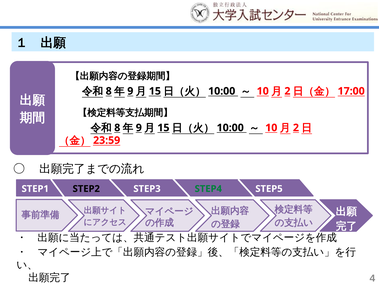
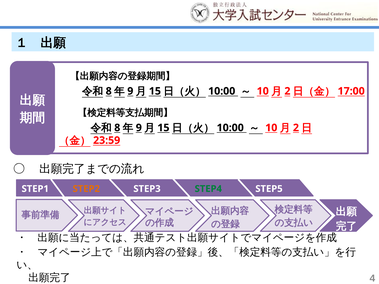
STEP2 colour: black -> orange (86, 189)
